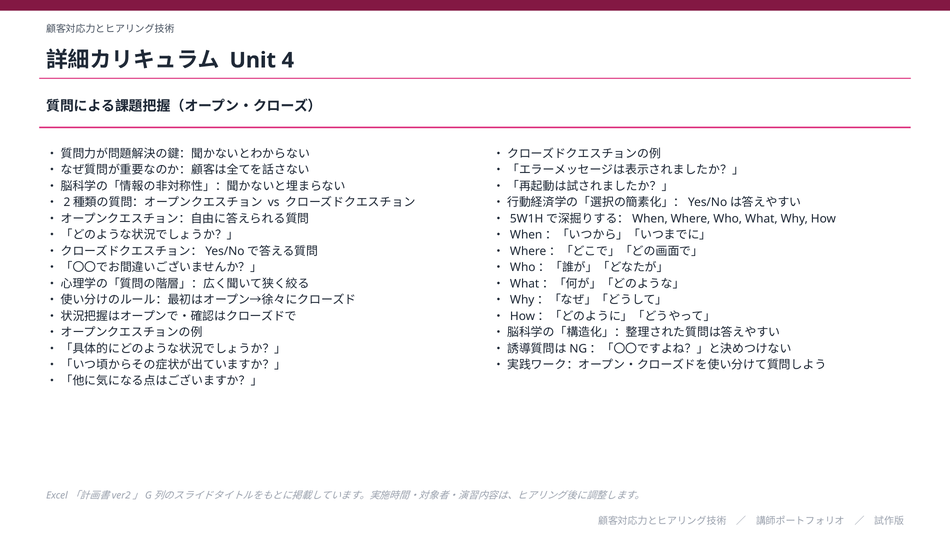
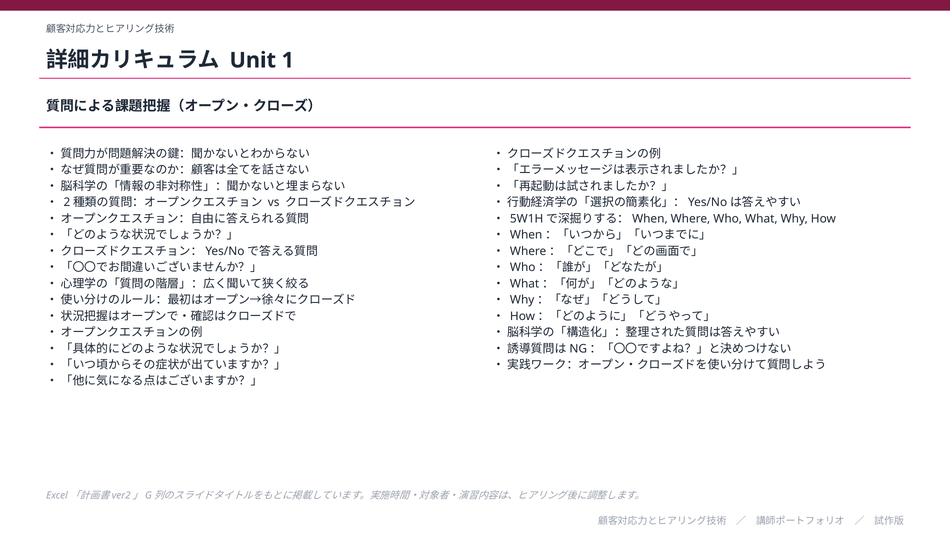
4: 4 -> 1 (288, 60)
